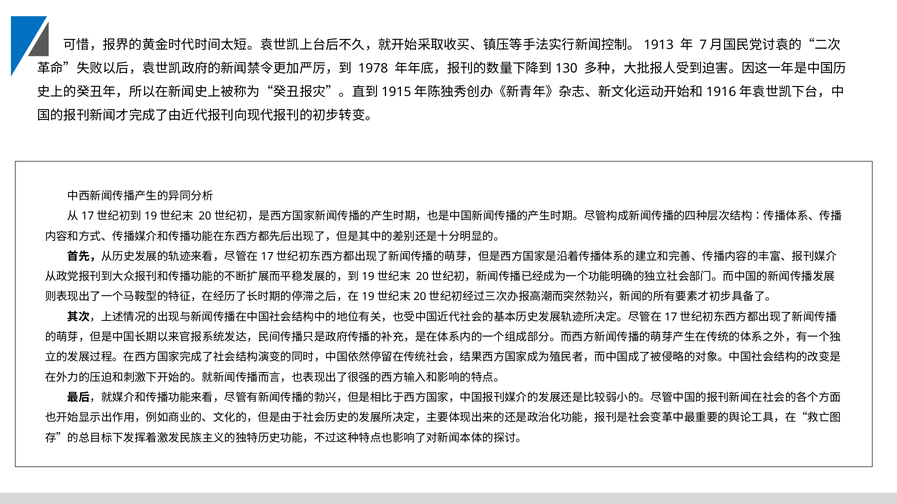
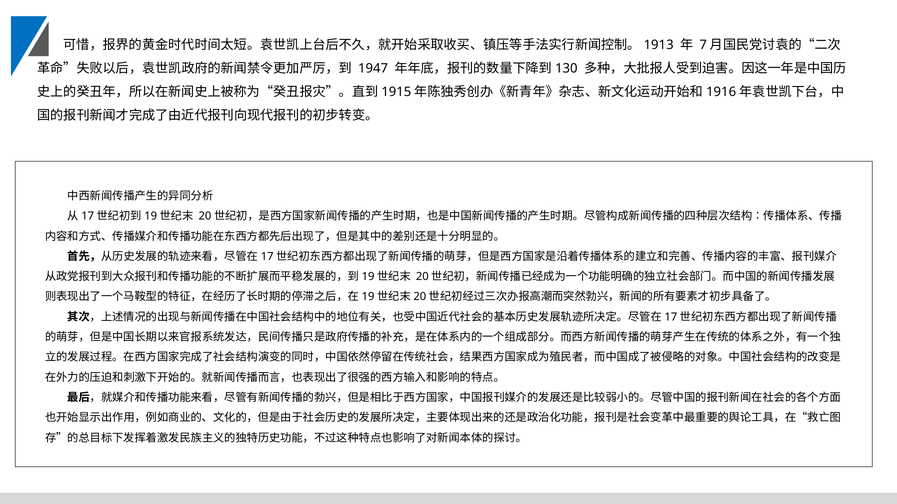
1978: 1978 -> 1947 (373, 68)
